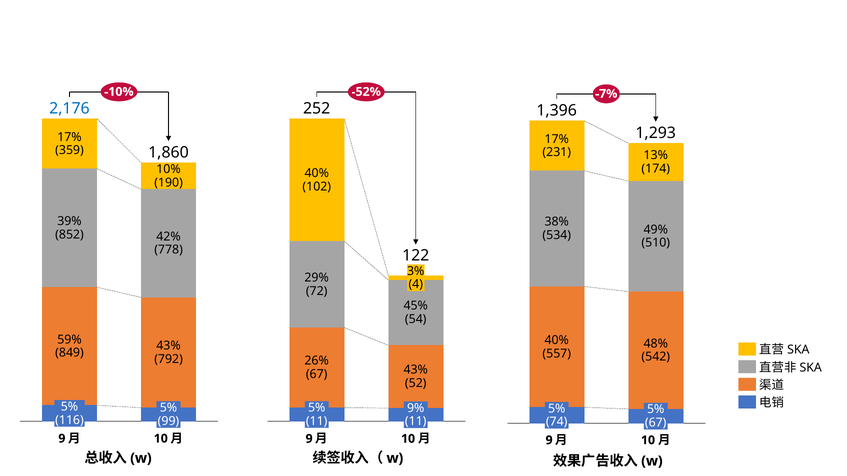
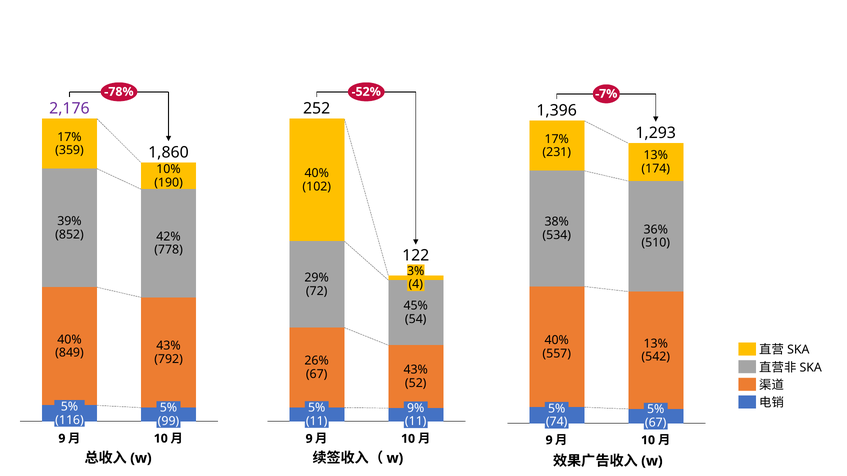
-10%: -10% -> -78% (119, 92)
2,176 colour: blue -> purple (69, 108)
49%: 49% -> 36% (656, 230)
59%: 59% -> 40% (69, 340)
48%: 48% -> 13% (656, 344)
